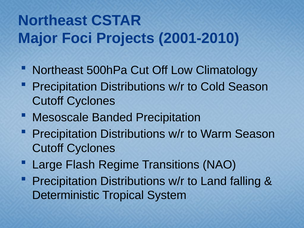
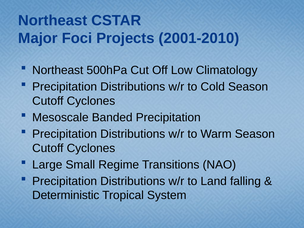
Flash: Flash -> Small (80, 165)
